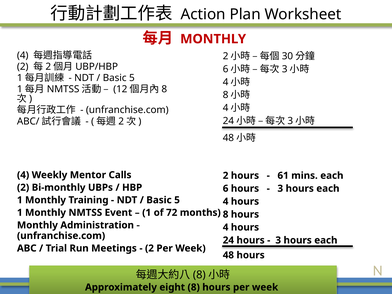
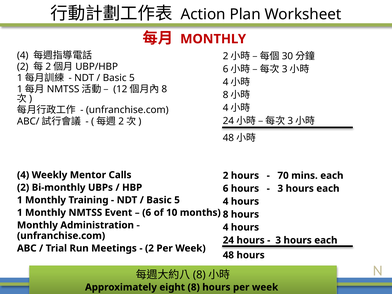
61: 61 -> 70 (283, 176)
1: 1 -> 6 (147, 213)
72: 72 -> 10 (172, 213)
